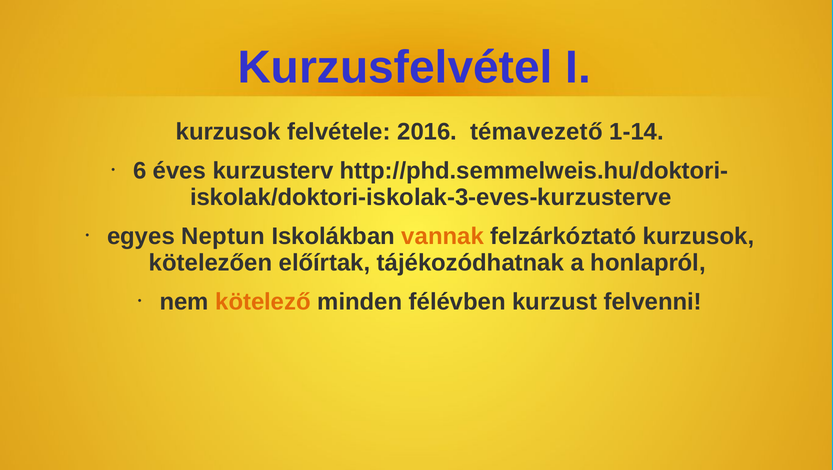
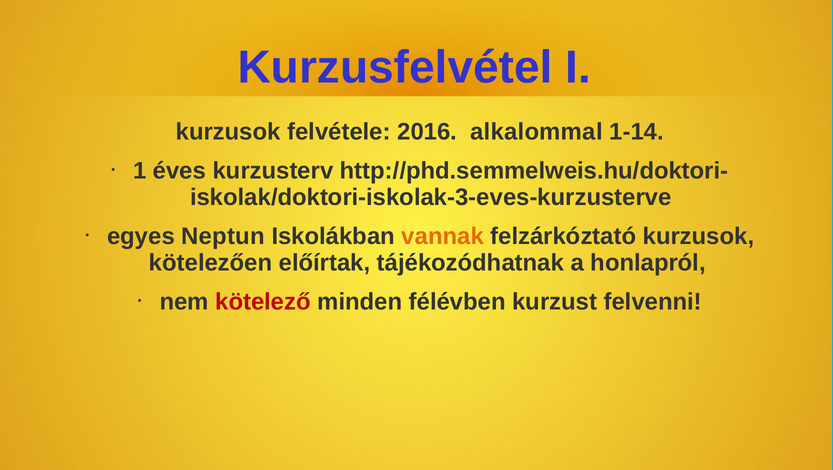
témavezető: témavezető -> alkalommal (536, 132)
6: 6 -> 1 (140, 171)
kötelező colour: orange -> red (263, 302)
